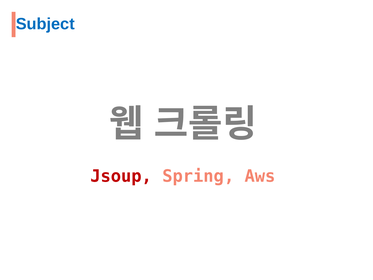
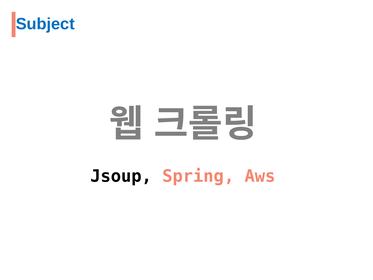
Jsoup colour: red -> black (121, 176)
